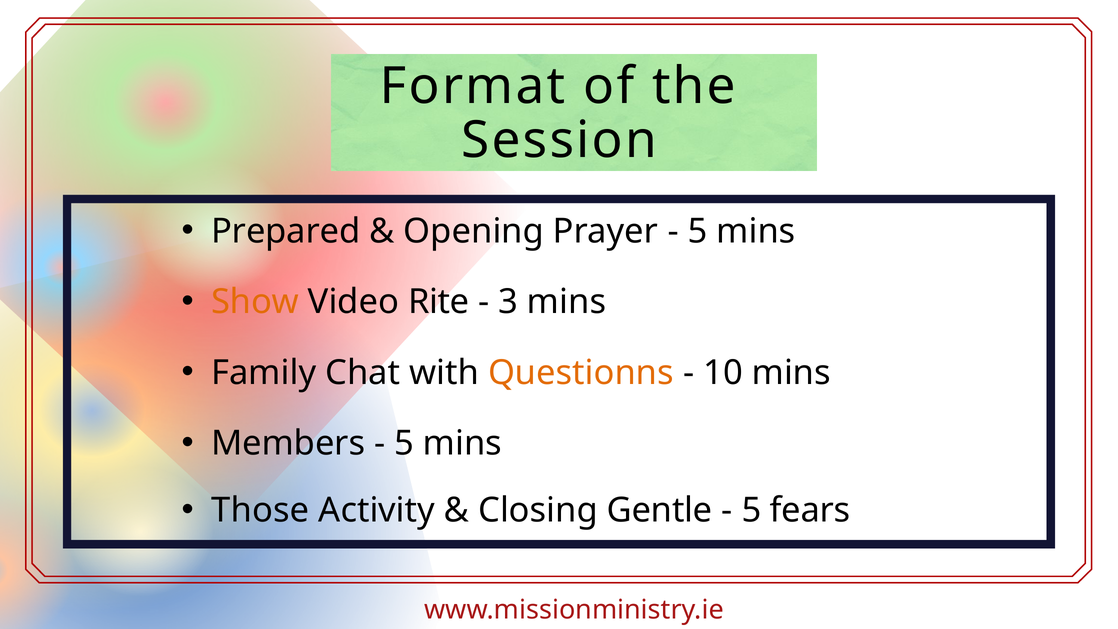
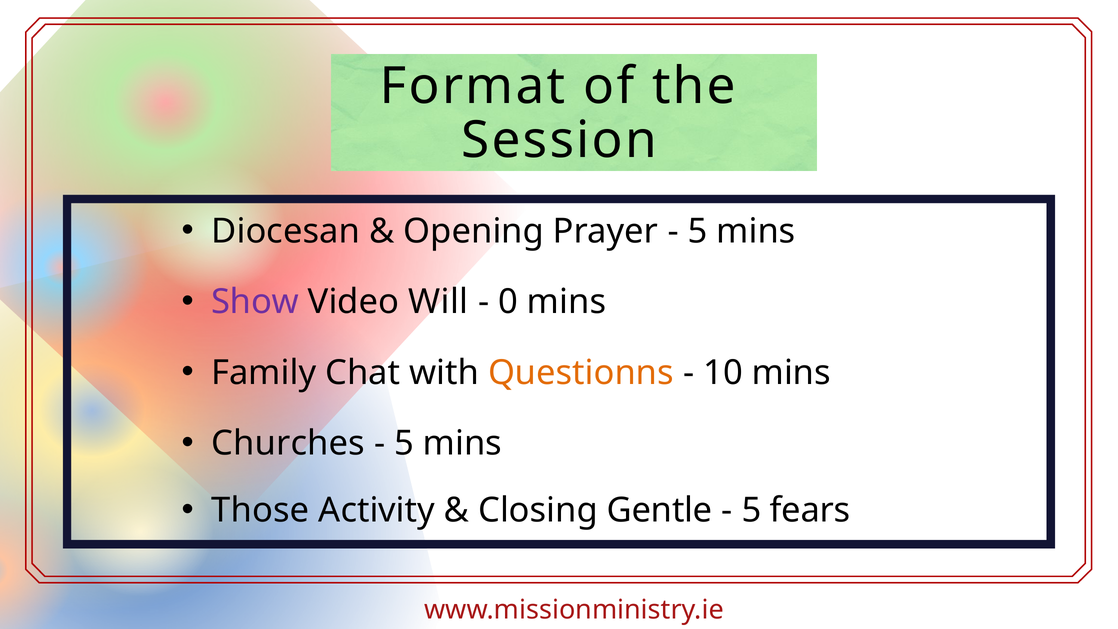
Prepared: Prepared -> Diocesan (286, 231)
Show colour: orange -> purple (255, 302)
Rite: Rite -> Will (438, 302)
3: 3 -> 0 (508, 302)
Members: Members -> Churches (288, 443)
